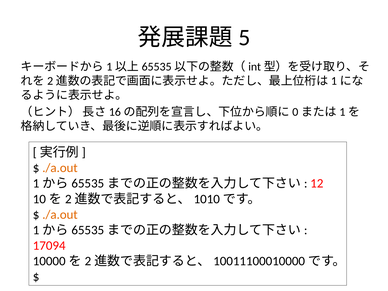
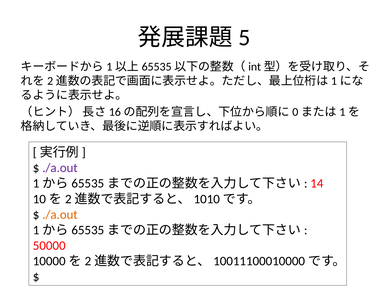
./a.out colour: orange -> purple (60, 168)
12: 12 -> 14 (317, 183)
17094: 17094 -> 50000 (49, 246)
